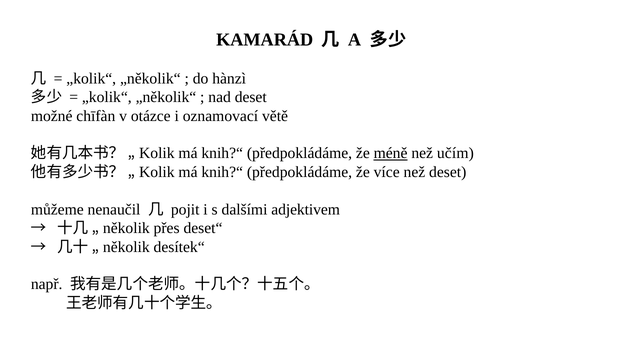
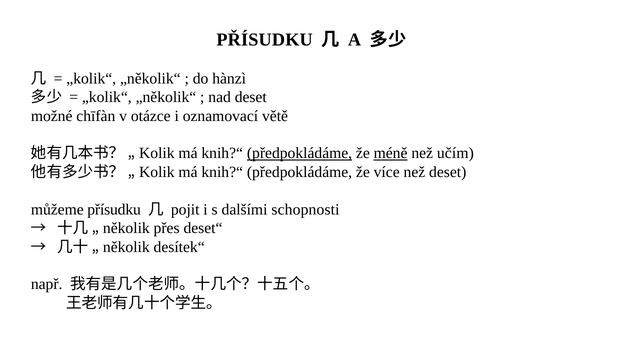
KAMARÁD: KAMARÁD -> PŘÍSUDKU (265, 40)
předpokládáme underline: none -> present (300, 153)
můžeme nenaučil: nenaučil -> přísudku (114, 209)
adjektivem: adjektivem -> schopnosti (305, 209)
